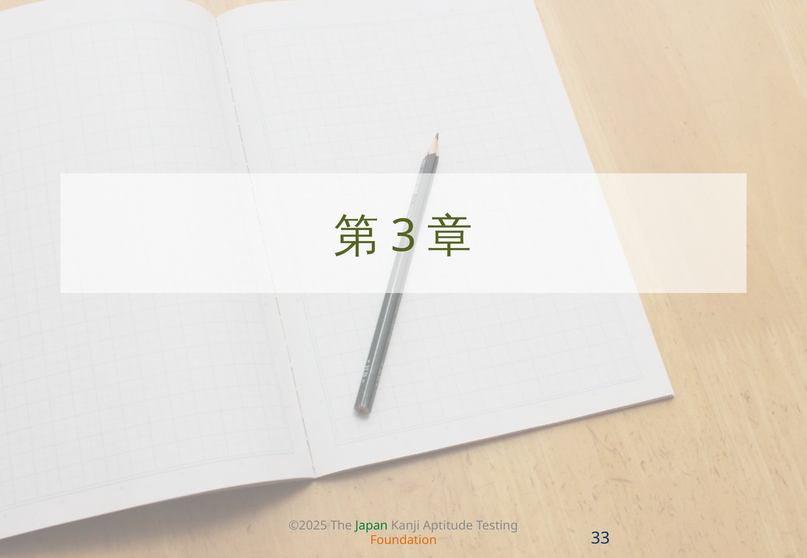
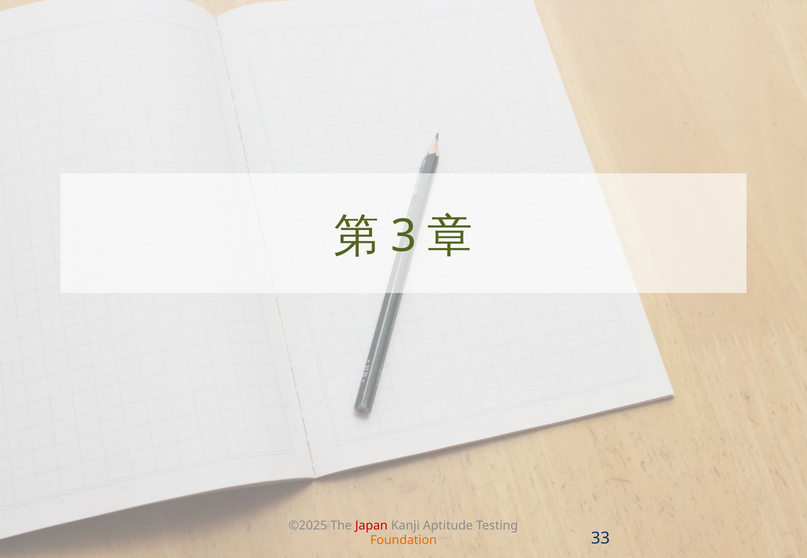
Japan colour: green -> red (371, 526)
